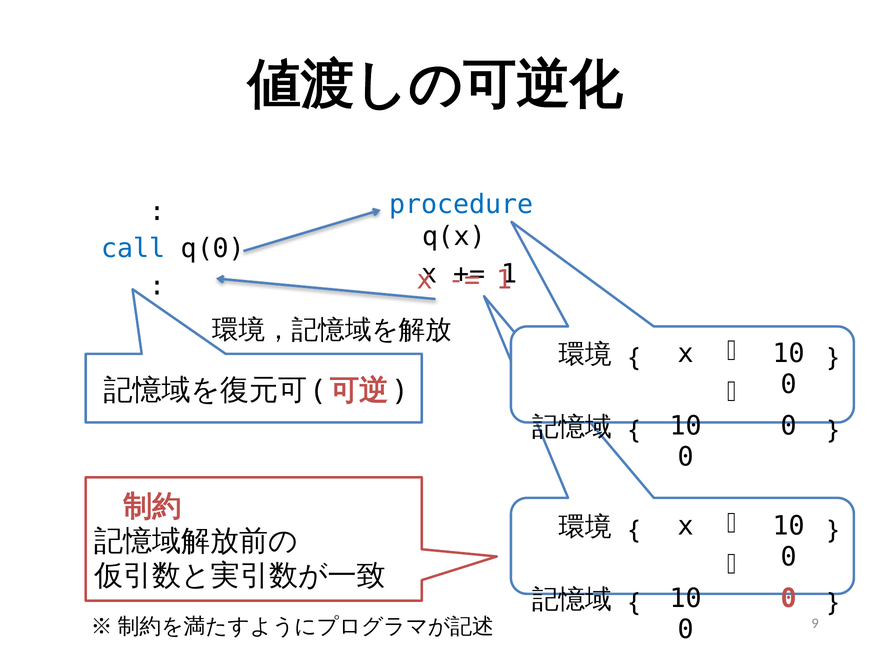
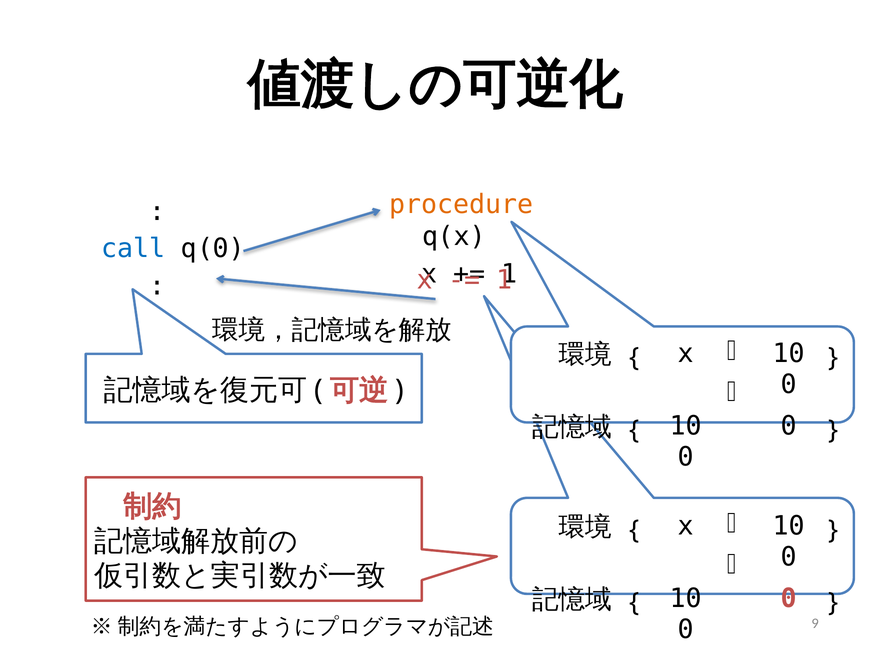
procedure colour: blue -> orange (461, 205)
